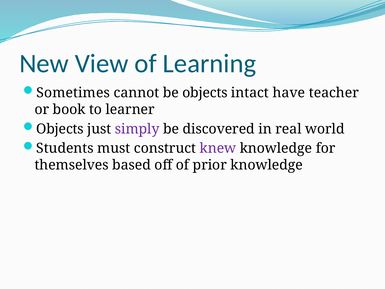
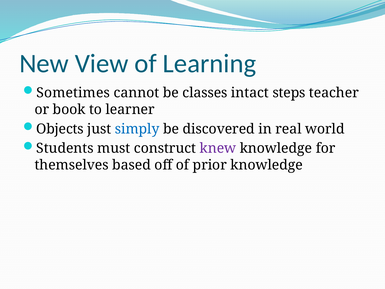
be objects: objects -> classes (205, 93)
have: have -> steps (289, 93)
simply colour: purple -> blue (137, 129)
